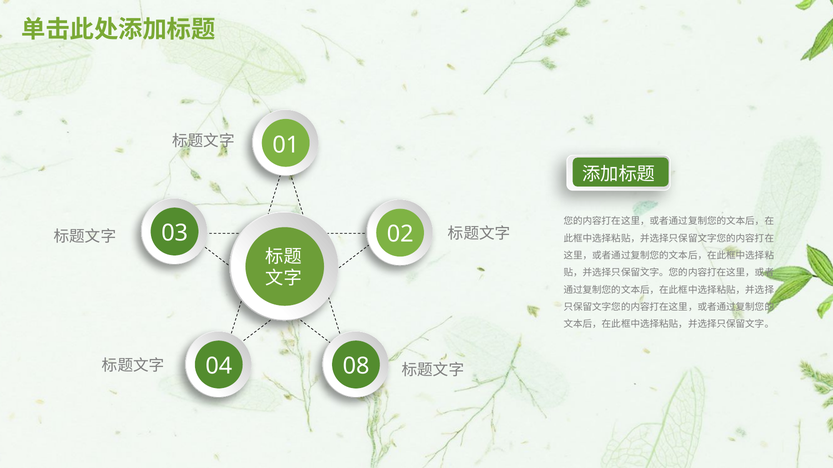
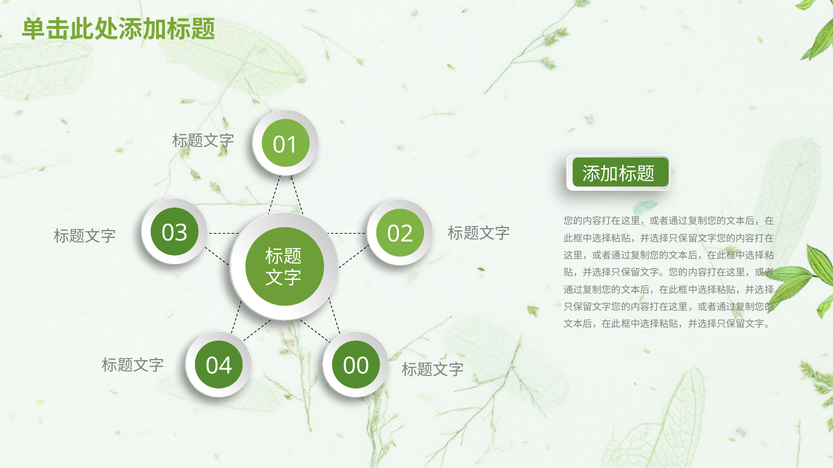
08: 08 -> 00 (356, 367)
